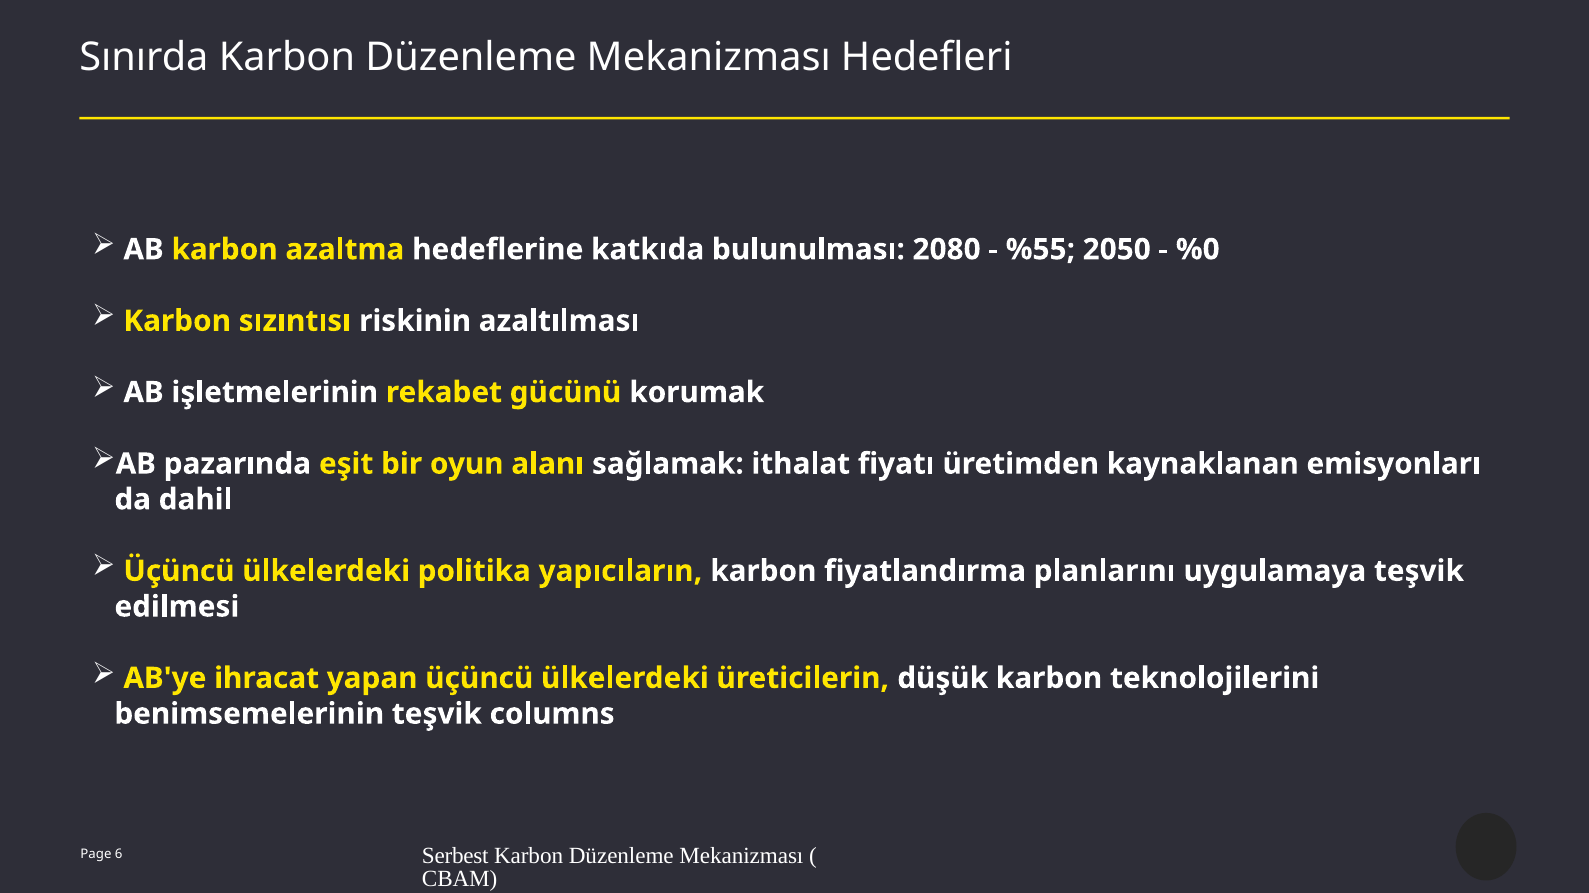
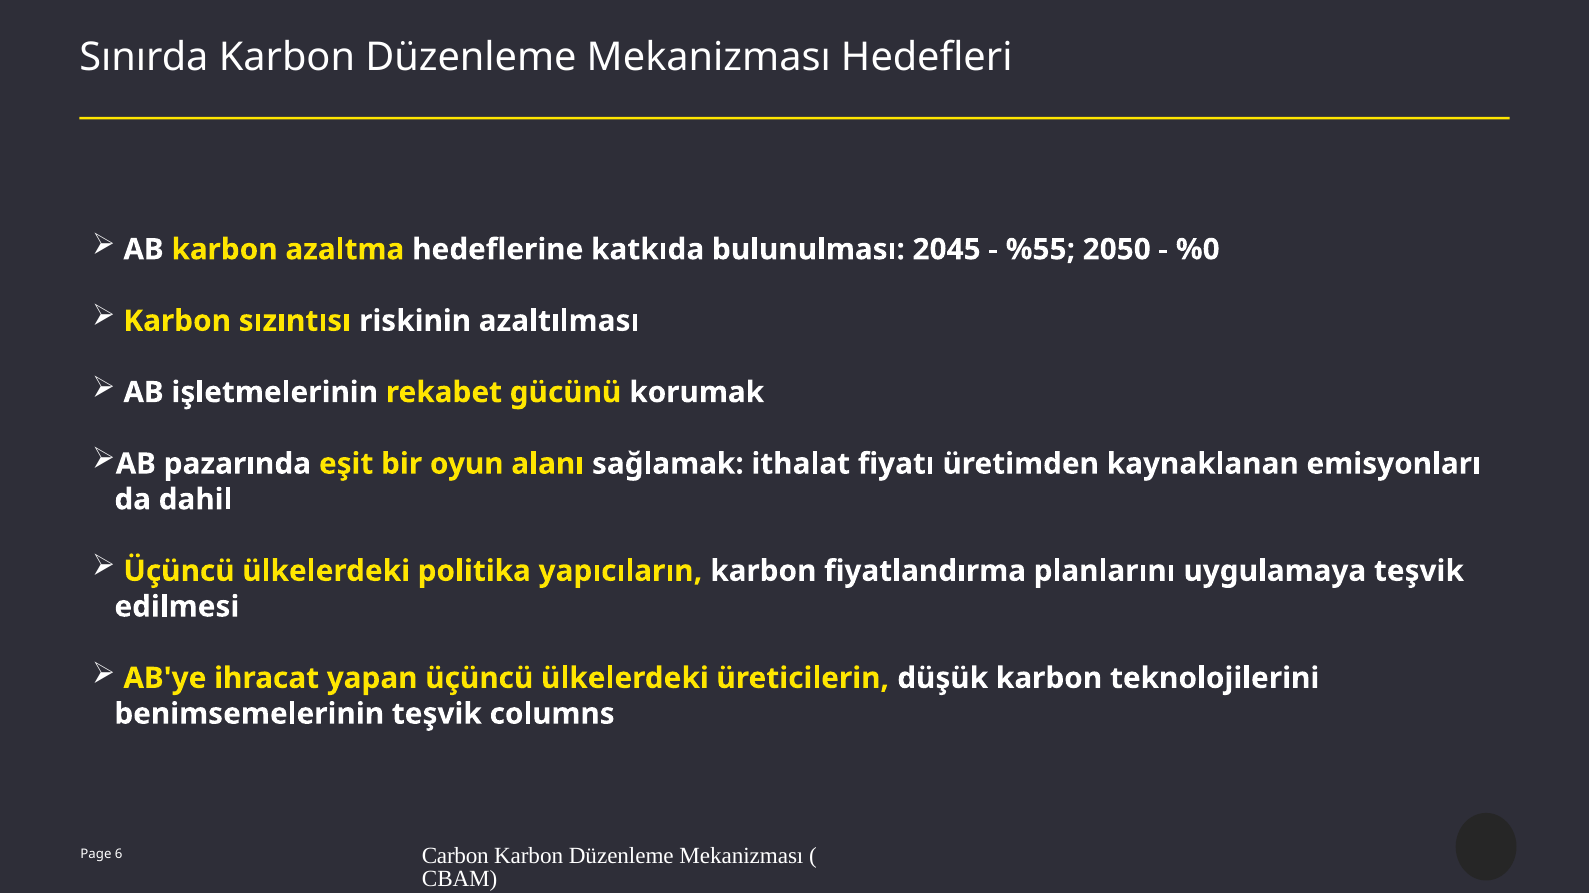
2080: 2080 -> 2045 (947, 250)
Serbest: Serbest -> Carbon (455, 856)
